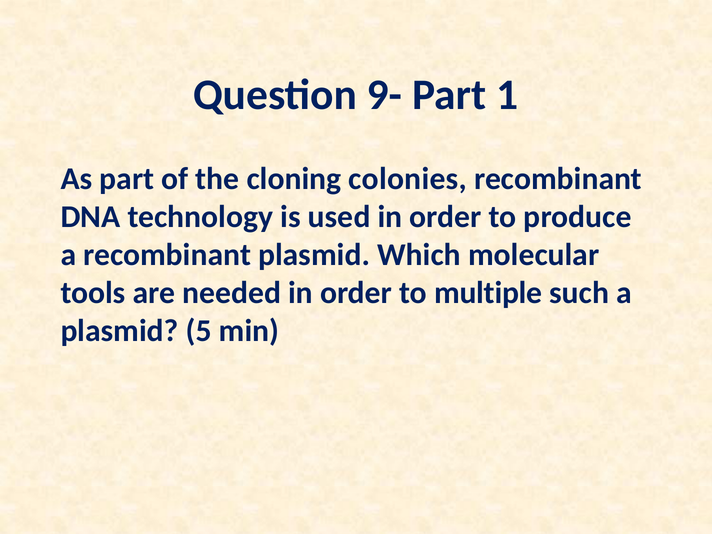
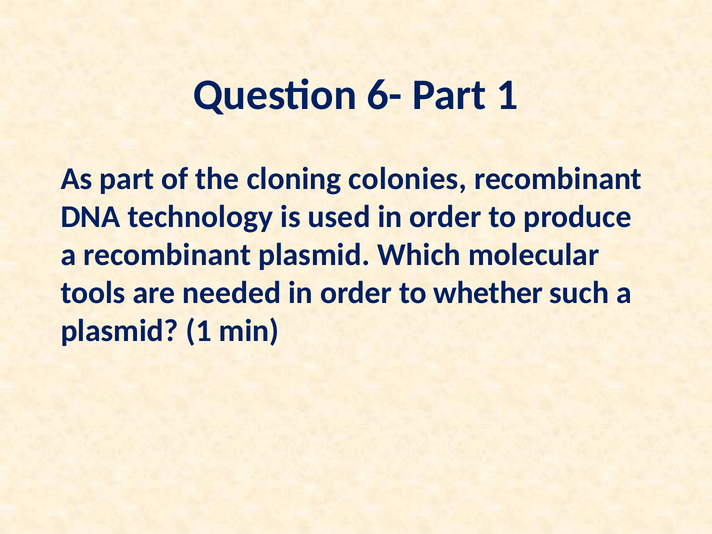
9-: 9- -> 6- (385, 95)
multiple: multiple -> whether (488, 293)
plasmid 5: 5 -> 1 (199, 331)
